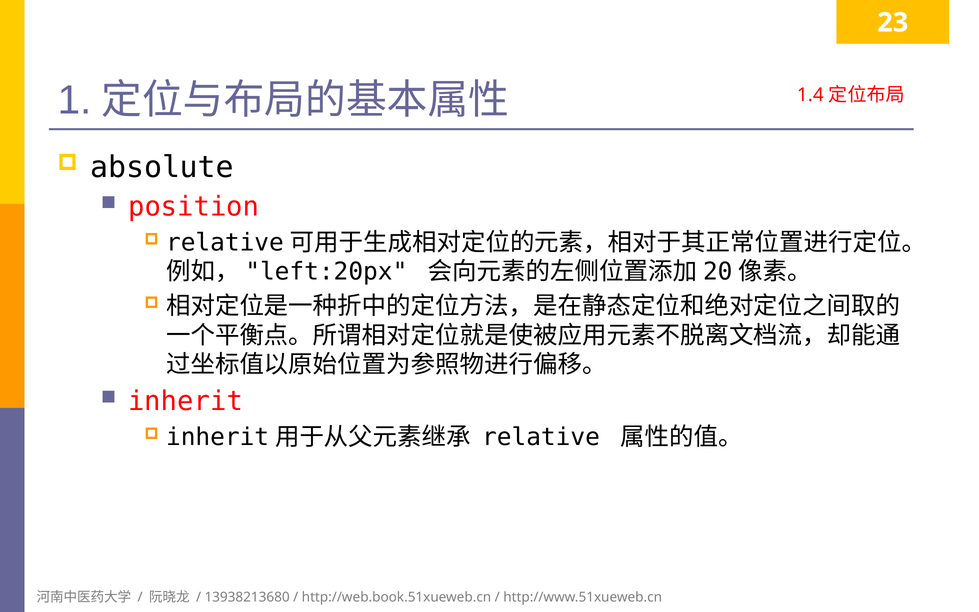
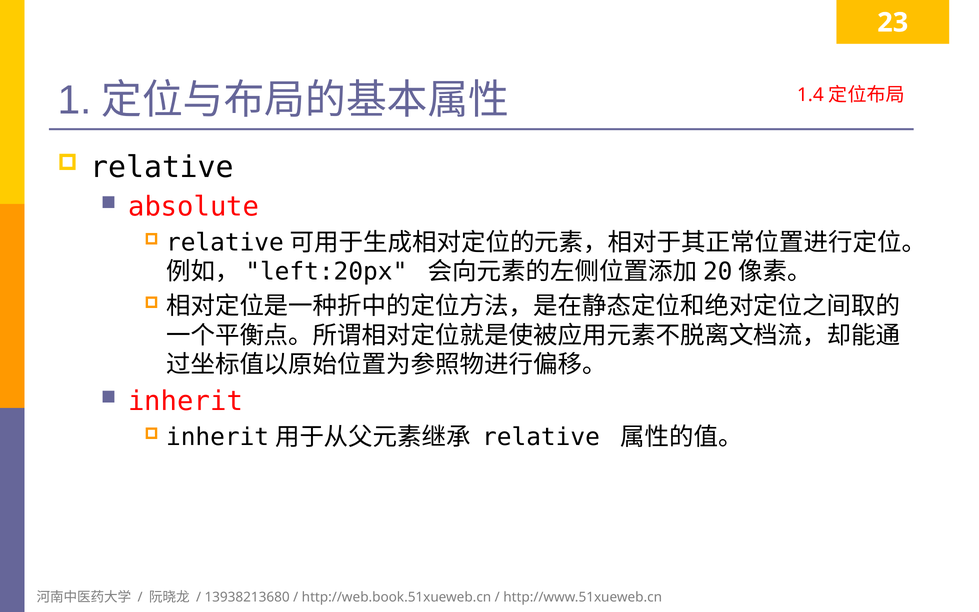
absolute: absolute -> relative (162, 167)
position: position -> absolute (194, 207)
